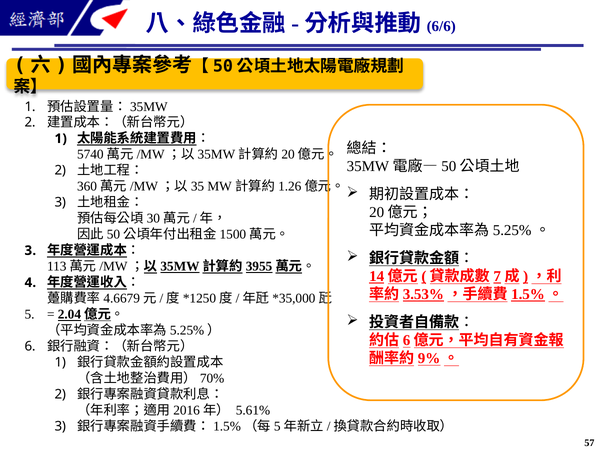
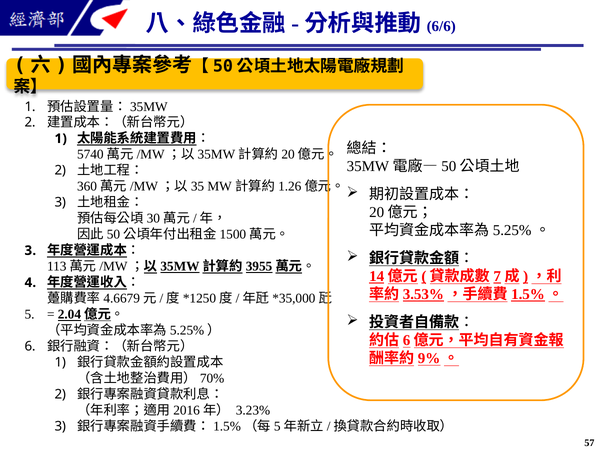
5.61%: 5.61% -> 3.23% (253, 410)
